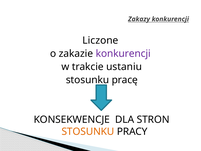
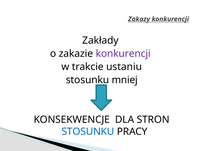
Liczone: Liczone -> Zakłady (100, 40)
pracę: pracę -> mniej (125, 80)
STOSUNKU colour: orange -> blue (88, 131)
